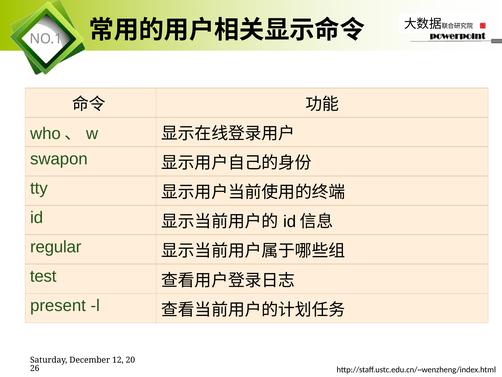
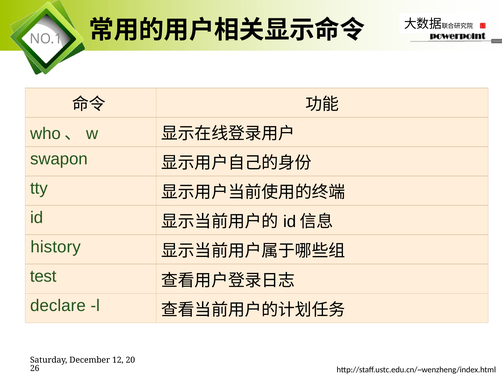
regular: regular -> history (56, 247)
present: present -> declare (58, 305)
